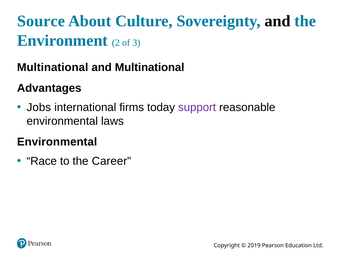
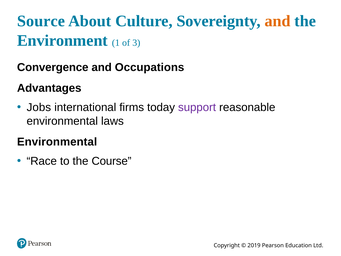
and colour: black -> orange (278, 21)
2: 2 -> 1 (116, 43)
Multinational: Multinational -> Convergence (53, 67)
and Multinational: Multinational -> Occupations (150, 67)
Career: Career -> Course (112, 161)
